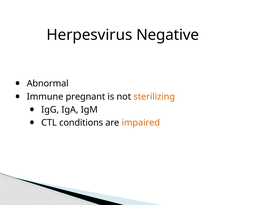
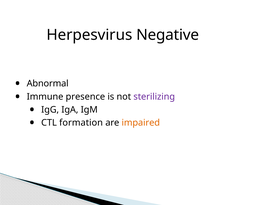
pregnant: pregnant -> presence (85, 97)
sterilizing colour: orange -> purple (154, 97)
conditions: conditions -> formation (81, 123)
